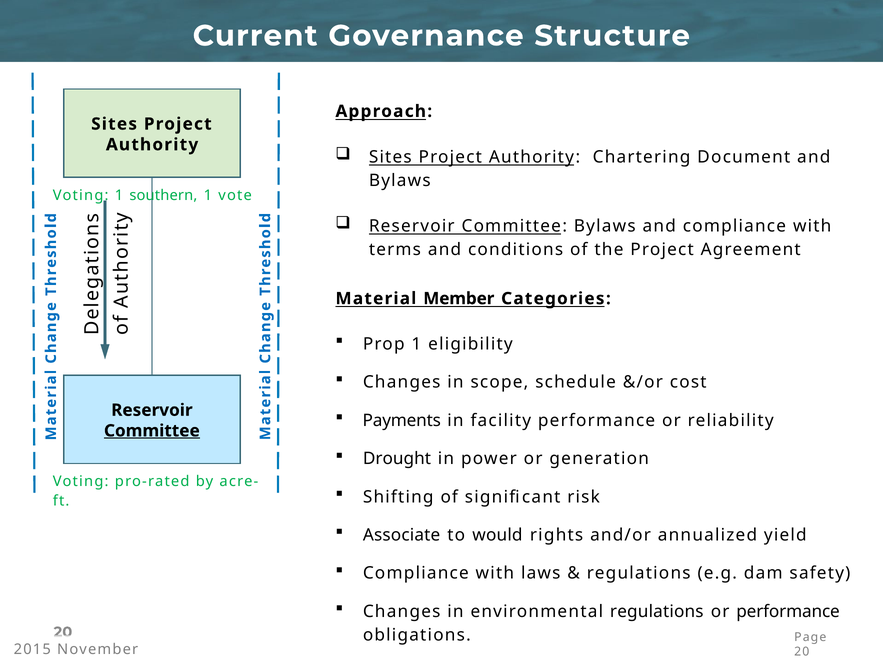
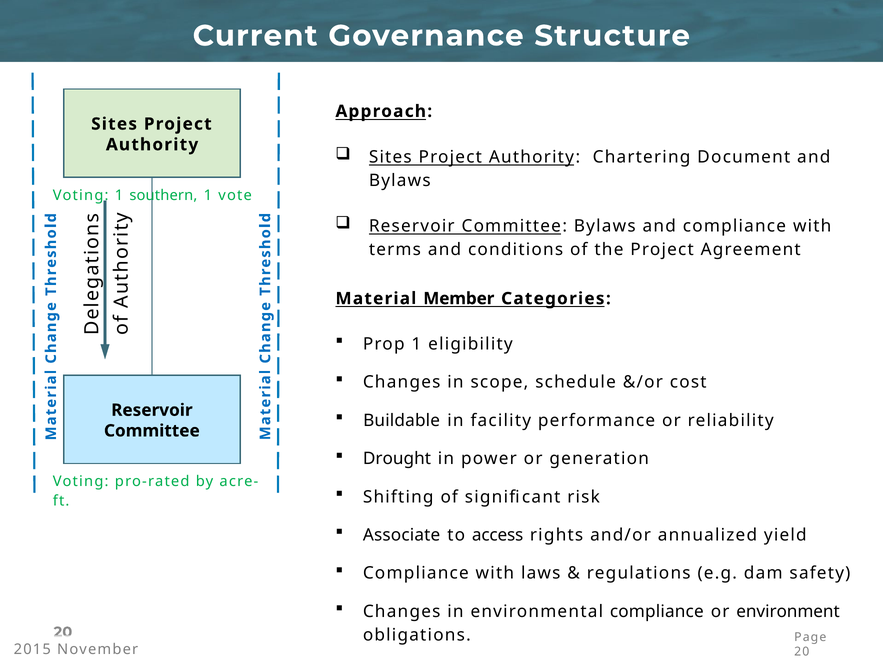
Payments: Payments -> Buildable (402, 421)
Committee underline: present -> none (152, 431)
would: would -> access (498, 535)
environmental regulations: regulations -> compliance (657, 612)
or performance: performance -> environment (788, 612)
